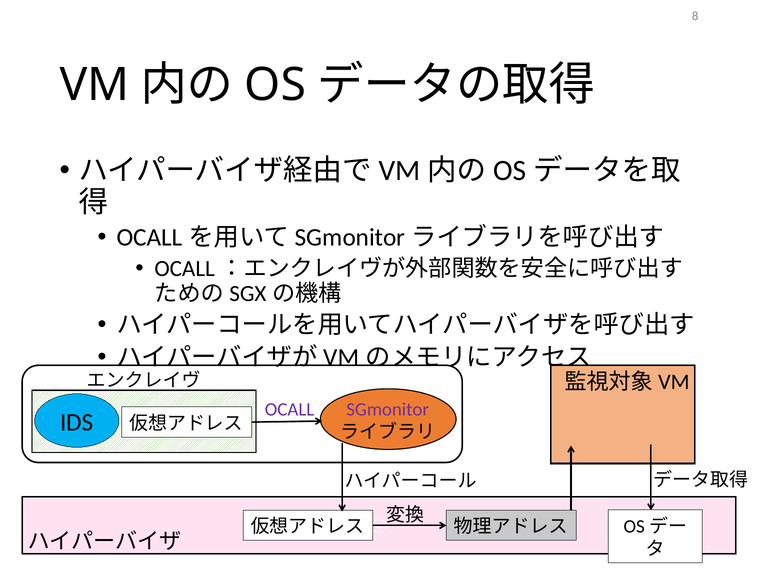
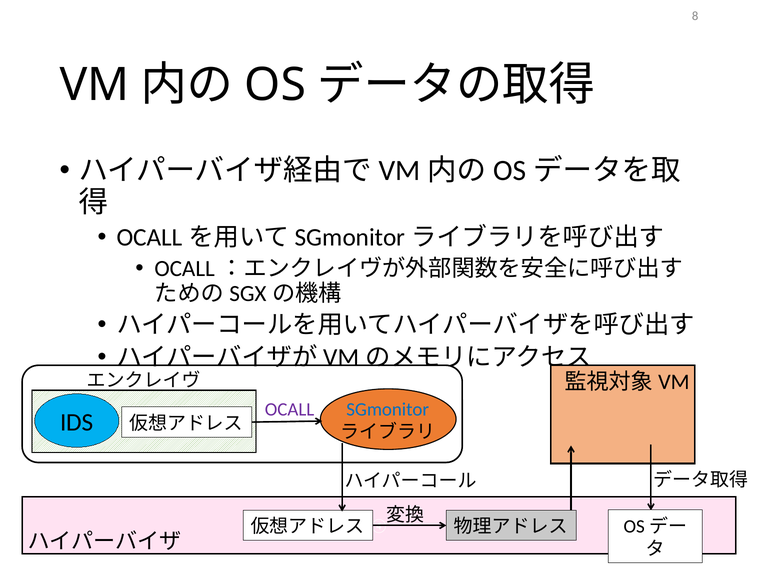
SGmonitor colour: purple -> blue (388, 410)
